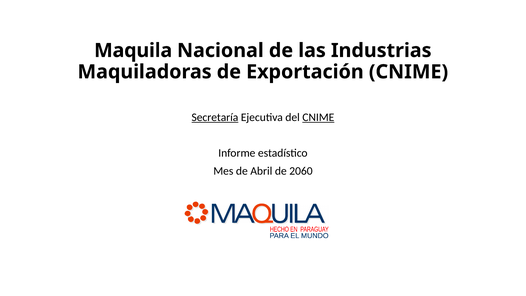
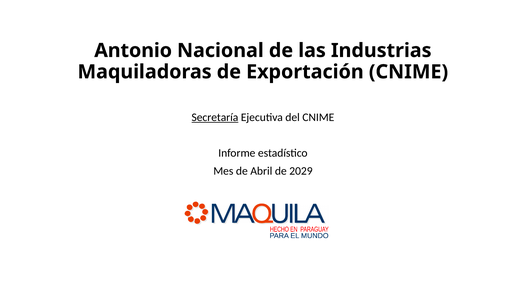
Maquila: Maquila -> Antonio (133, 50)
CNIME underline: present -> none (318, 117)
2060: 2060 -> 2029 (301, 171)
